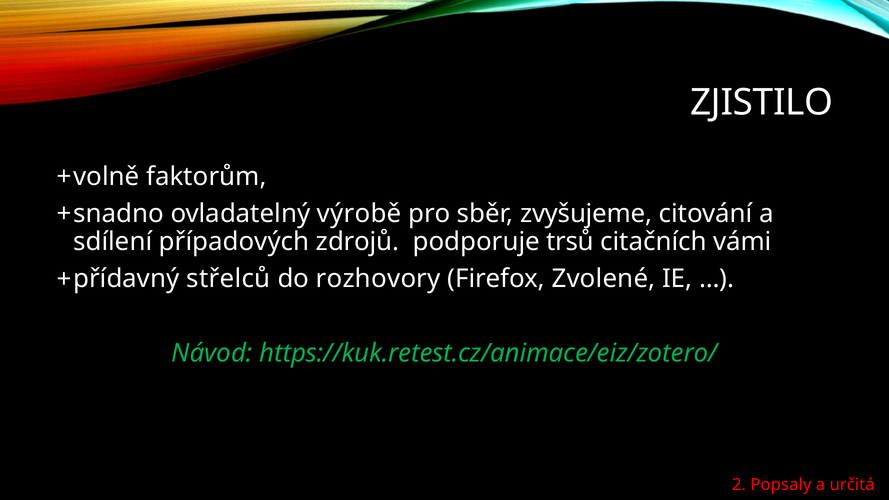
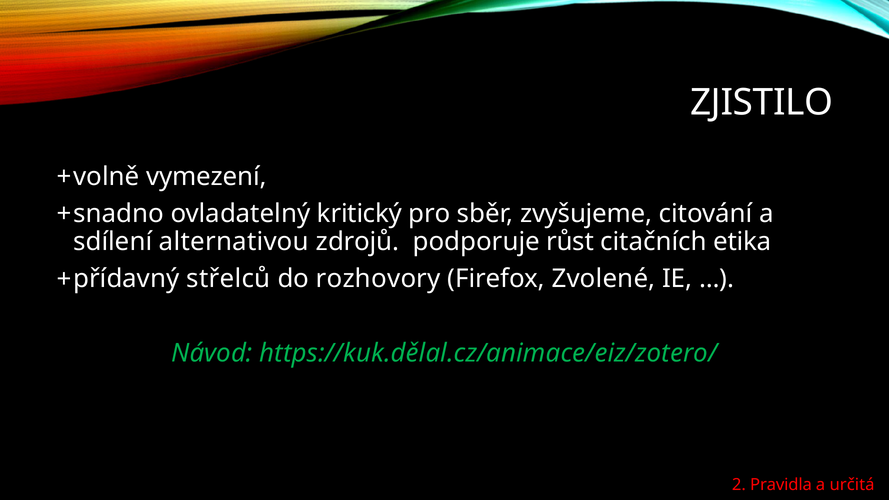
faktorům: faktorům -> vymezení (206, 177)
výrobě: výrobě -> kritický (359, 214)
případových: případových -> alternativou (234, 242)
trsů: trsů -> růst (570, 242)
vámi: vámi -> etika (742, 242)
https://kuk.retest.cz/animace/eiz/zotero/: https://kuk.retest.cz/animace/eiz/zotero/ -> https://kuk.dělal.cz/animace/eiz/zotero/ (488, 353)
Popsaly: Popsaly -> Pravidla (781, 485)
